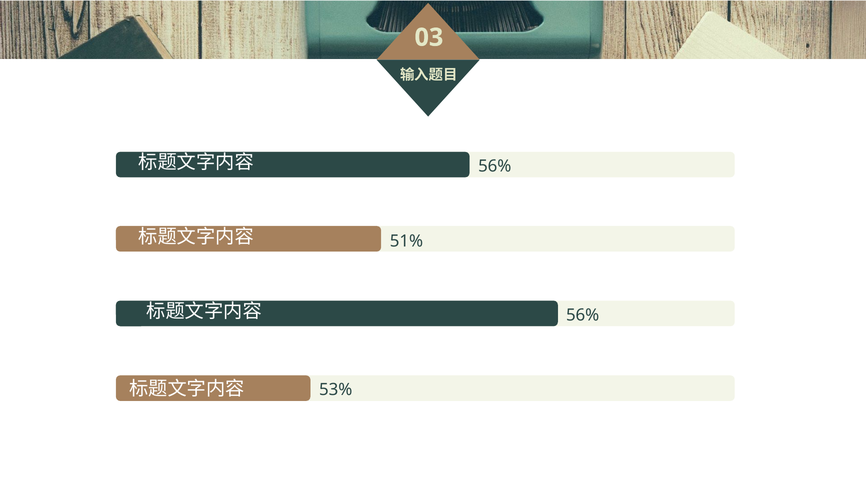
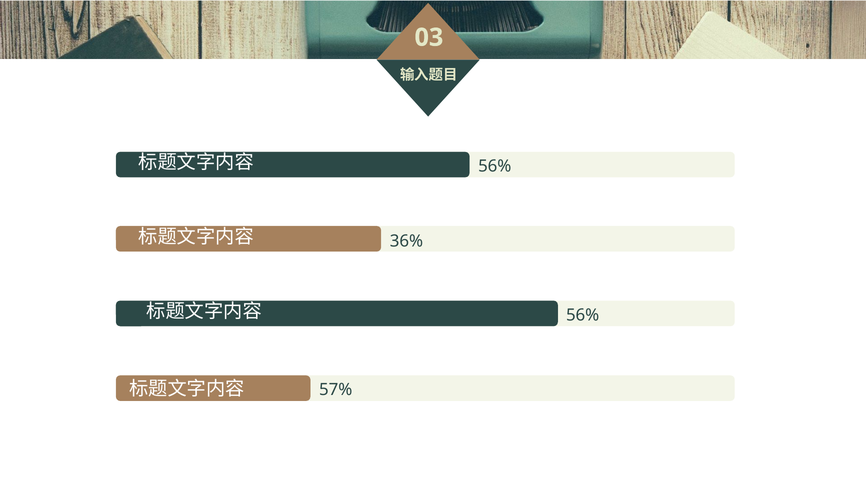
51%: 51% -> 36% (406, 241)
53%: 53% -> 57% (336, 390)
